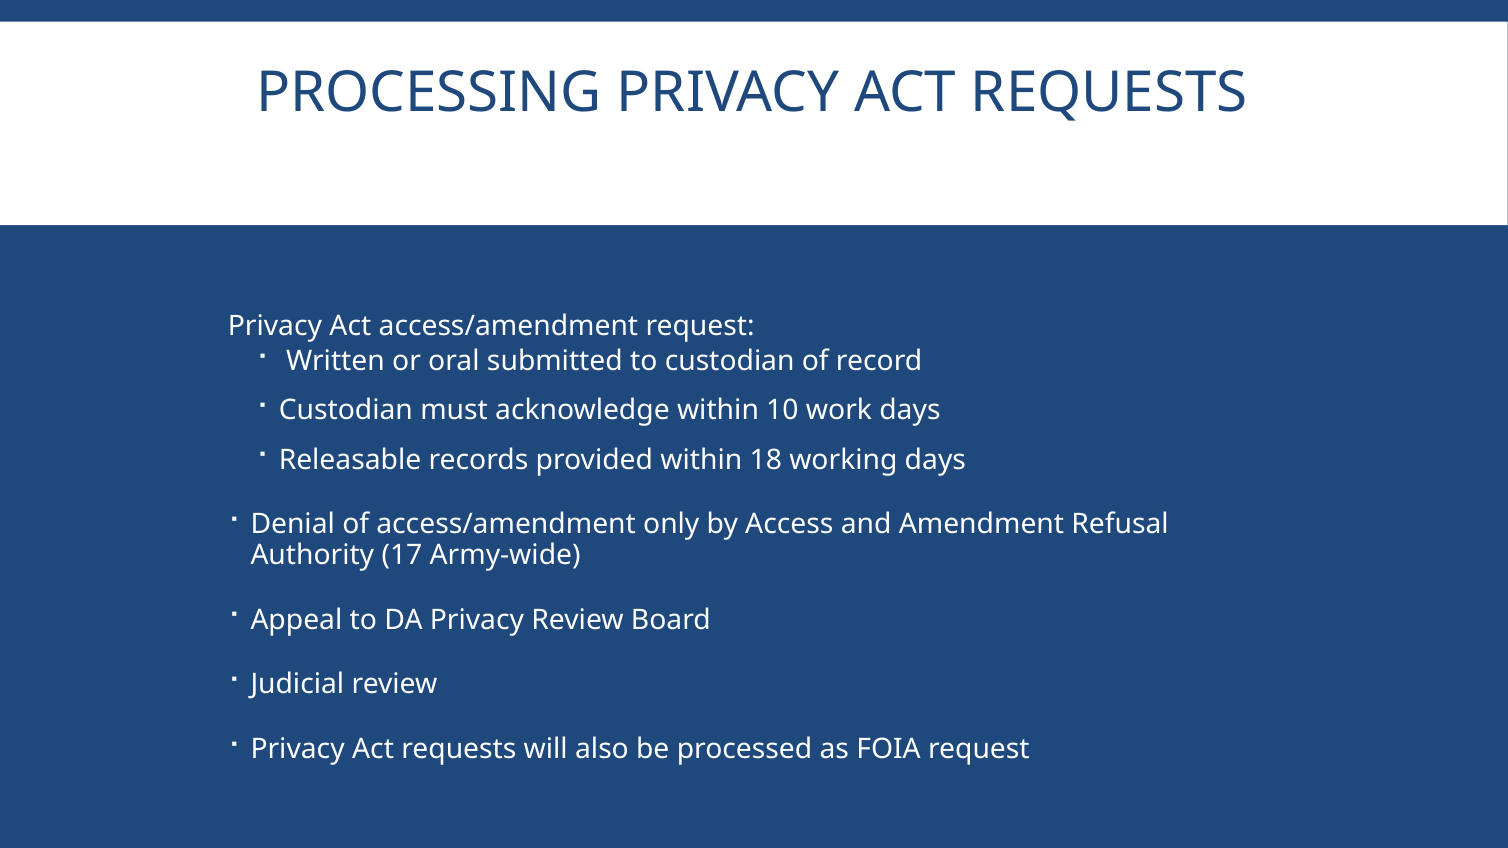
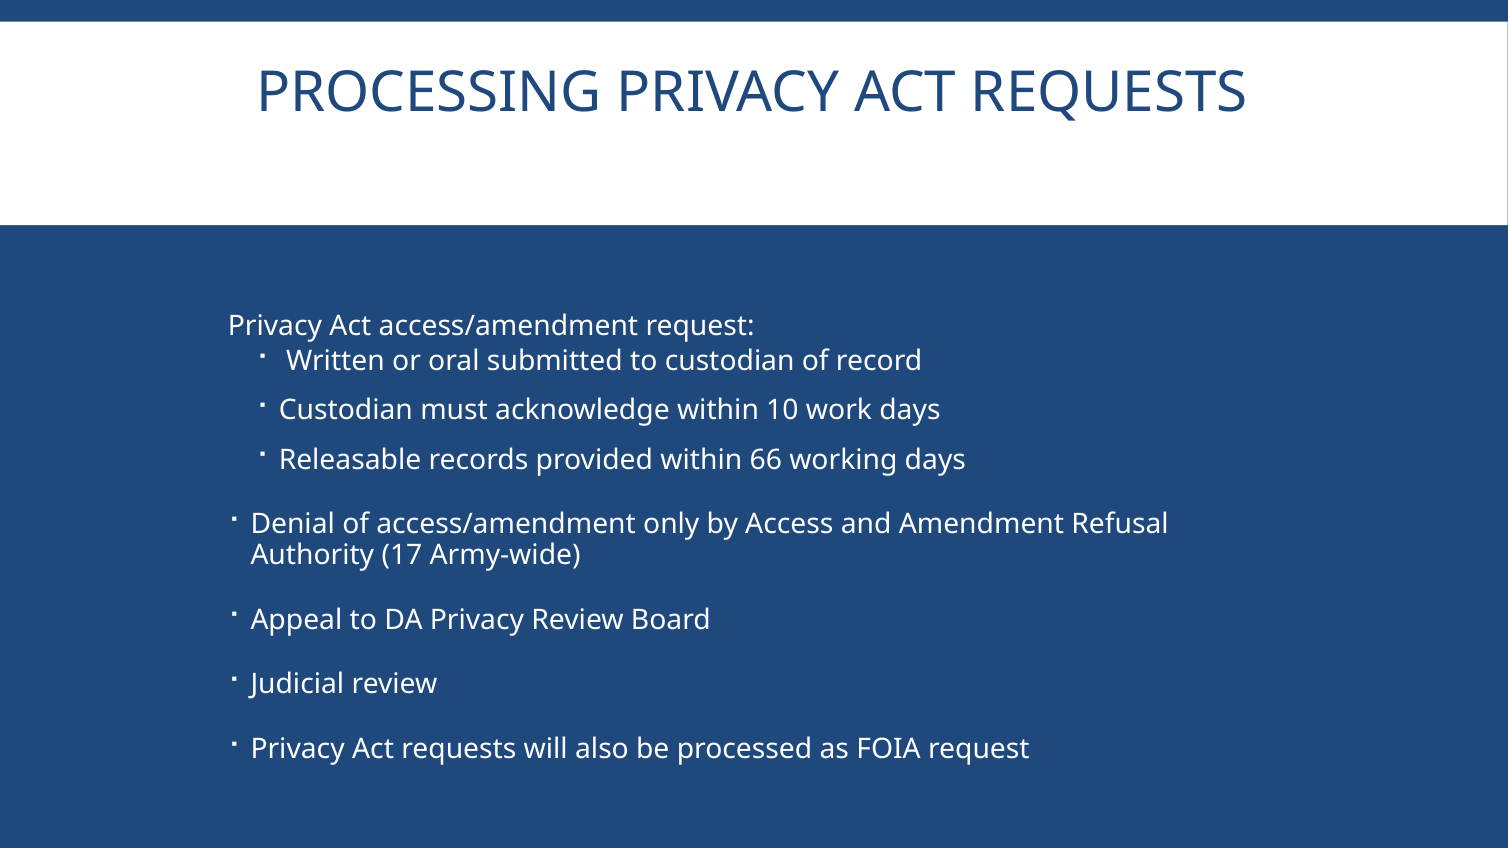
18: 18 -> 66 (766, 460)
